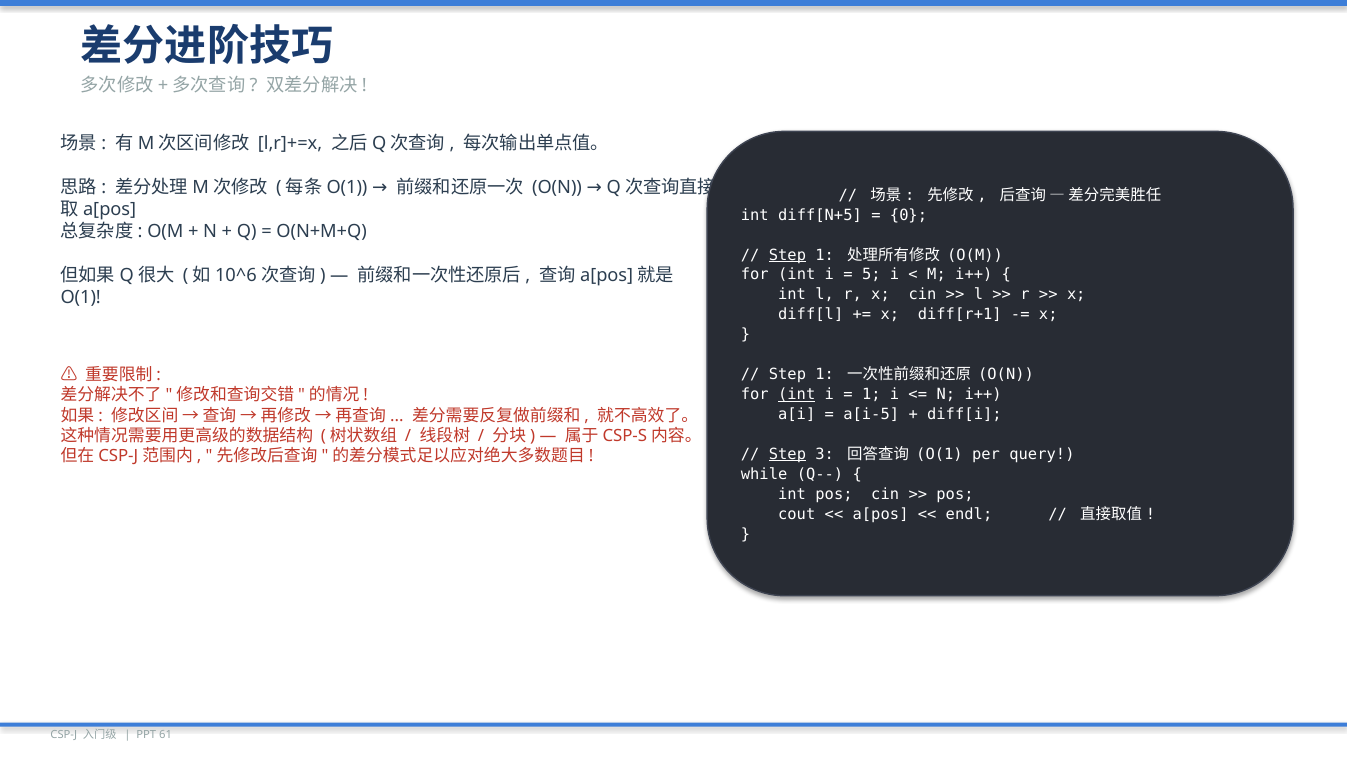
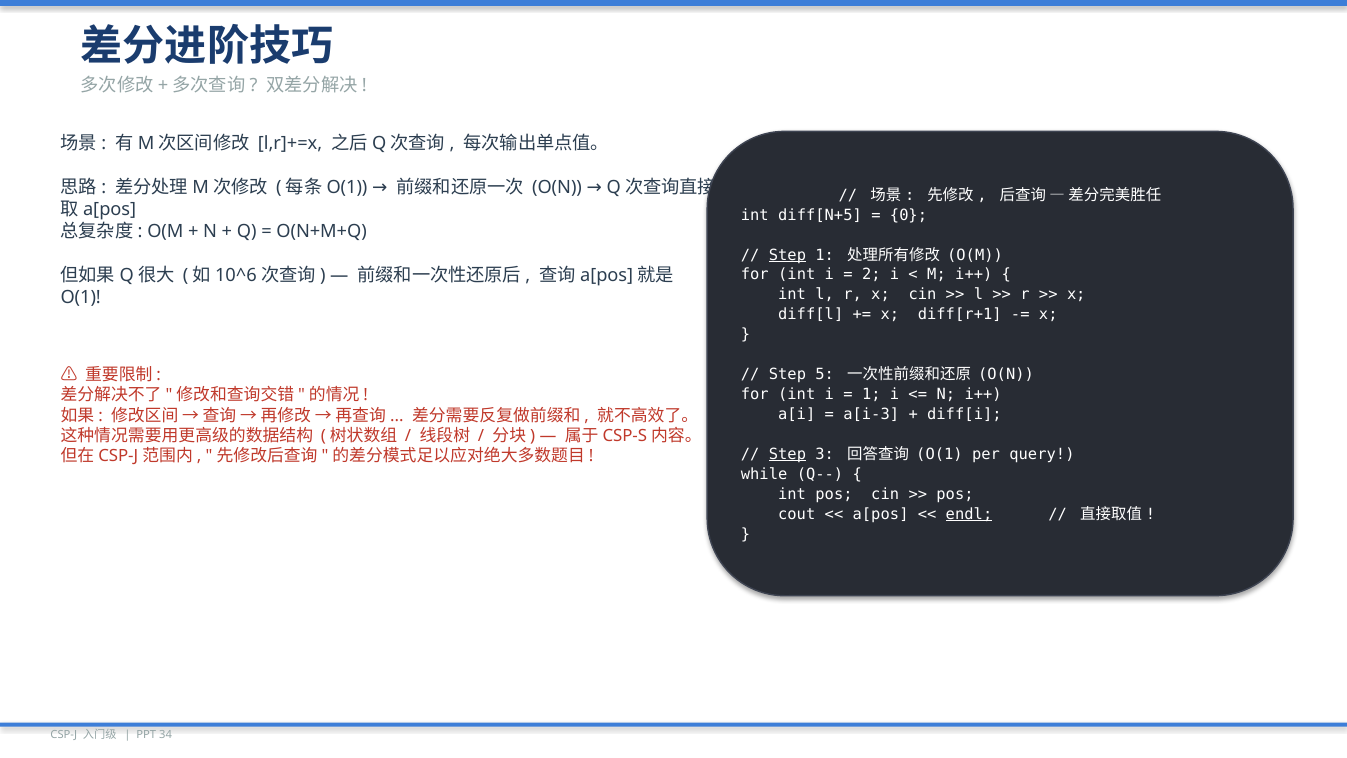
5: 5 -> 2 (871, 275)
1: 1 -> 5 (825, 374)
int underline: present -> none (797, 394)
a[i-5: a[i-5 -> a[i-3 (871, 414)
endl underline: none -> present (969, 514)
61: 61 -> 34 (166, 735)
